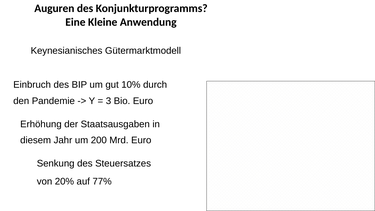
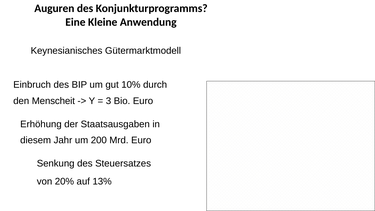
Pandemie: Pandemie -> Menscheit (53, 101)
77%: 77% -> 13% (102, 181)
